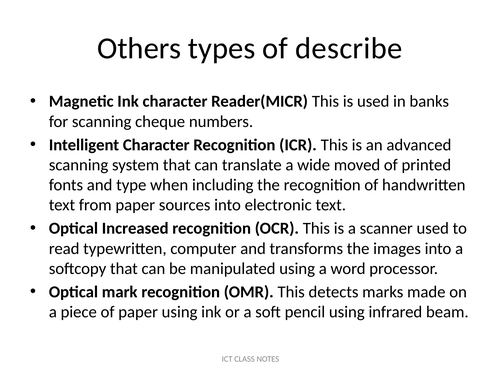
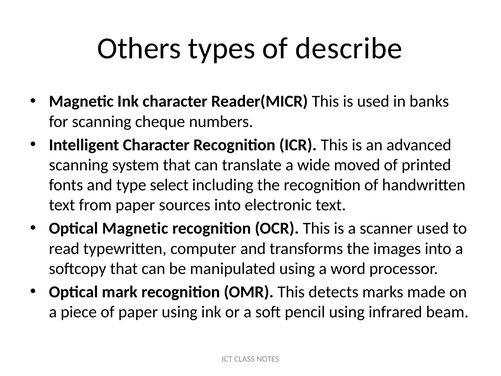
when: when -> select (169, 185)
Optical Increased: Increased -> Magnetic (135, 228)
